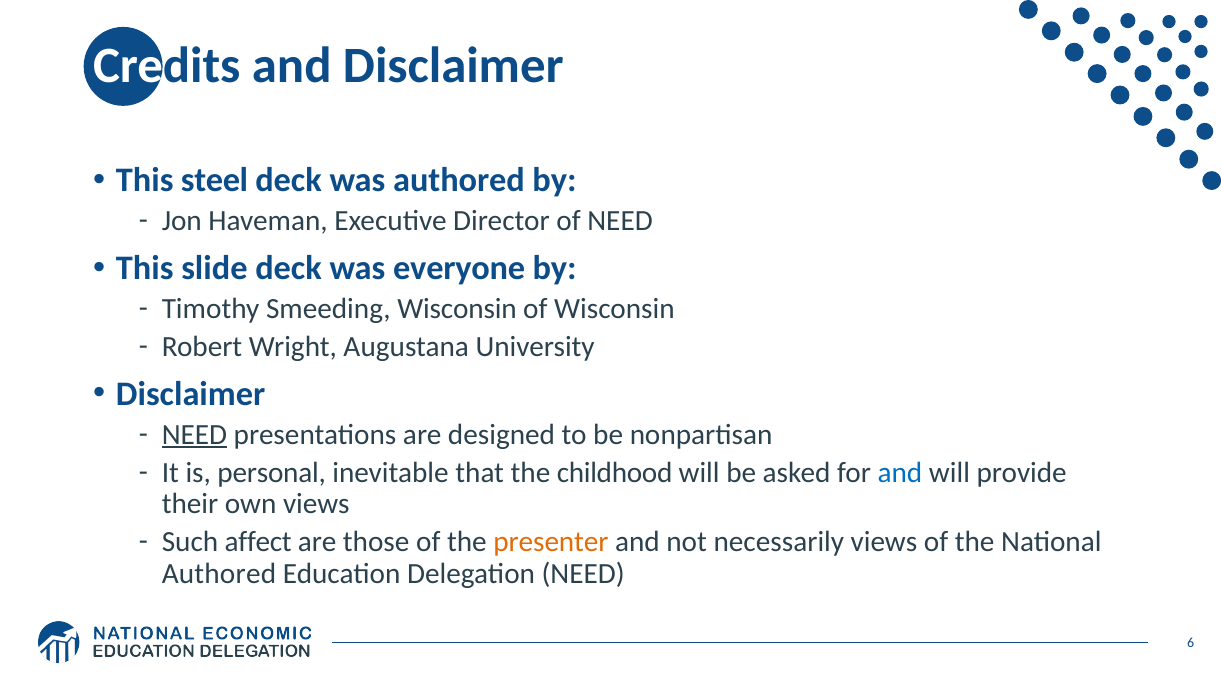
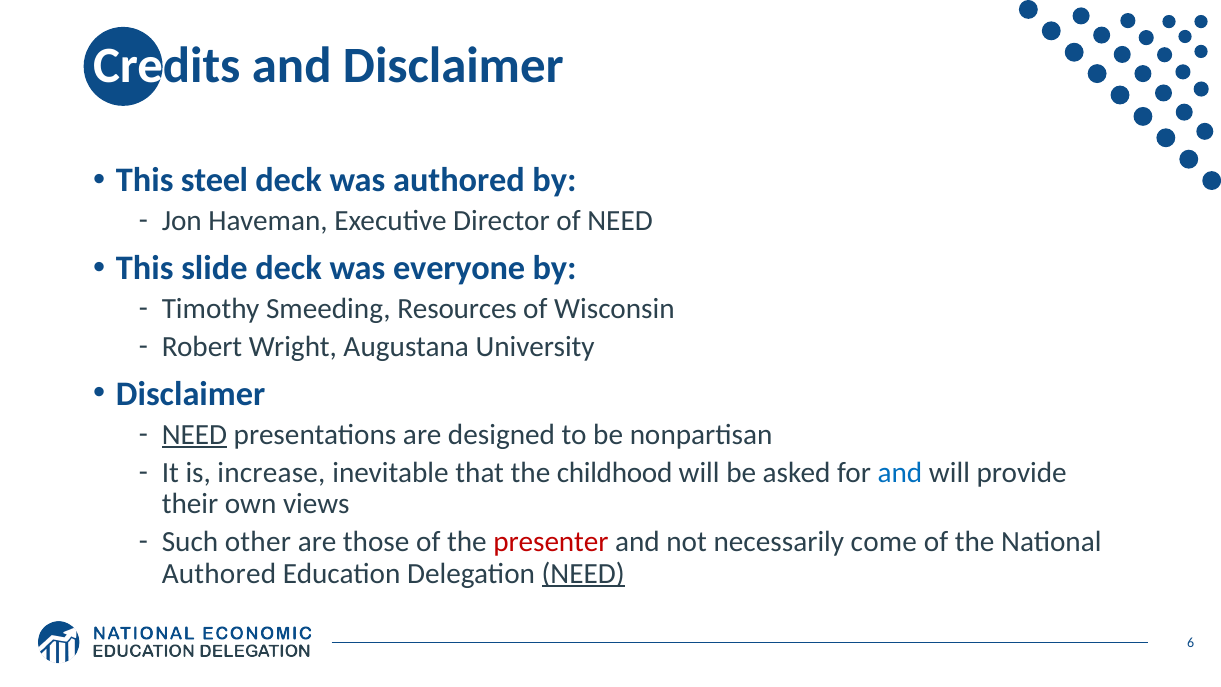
Smeeding Wisconsin: Wisconsin -> Resources (457, 309)
personal: personal -> increase (271, 472)
affect: affect -> other (258, 542)
presenter colour: orange -> red (551, 542)
necessarily views: views -> come (884, 542)
NEED underline: none -> present (583, 573)
